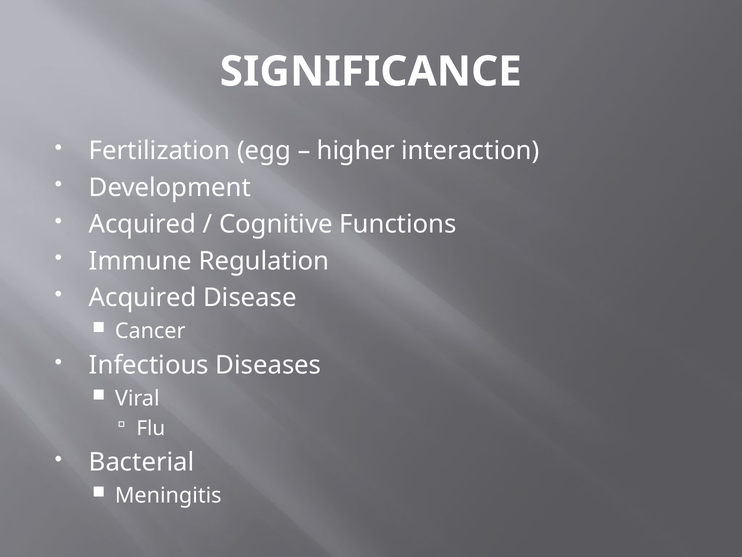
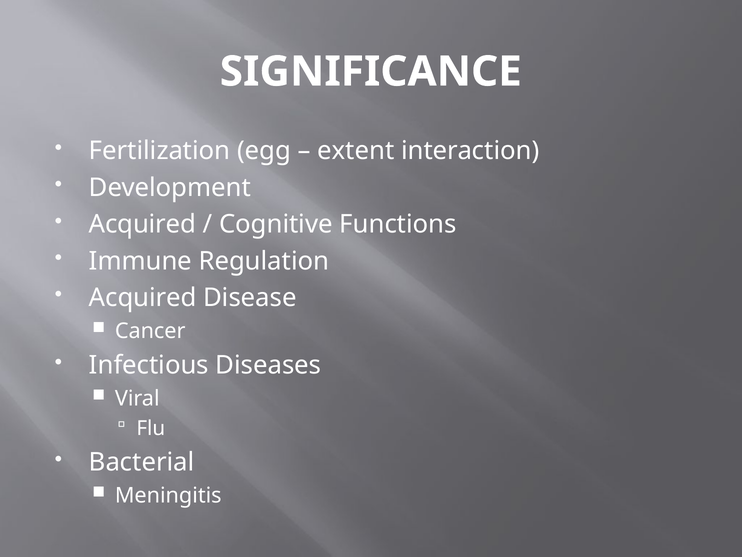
higher: higher -> extent (356, 151)
